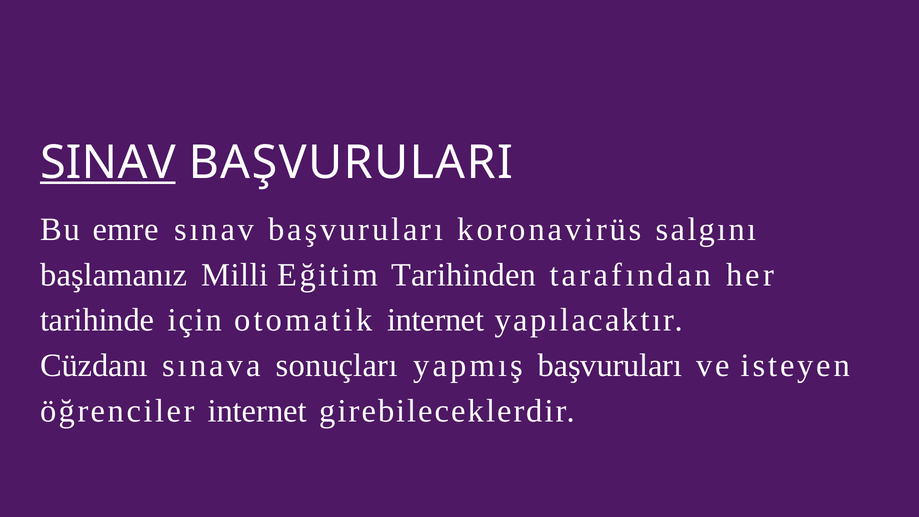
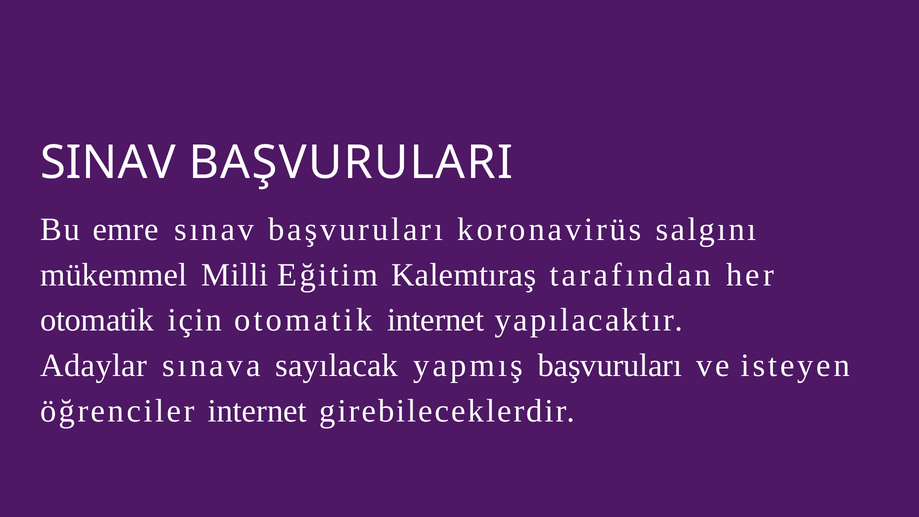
SINAV underline: present -> none (108, 163)
başlamanız: başlamanız -> mükemmel (114, 275)
Tarihinden: Tarihinden -> Kalemtıraş (464, 275)
tarihinde: tarihinde -> otomatik (97, 320)
Cüzdanı: Cüzdanı -> Adaylar (94, 366)
sonuçları: sonuçları -> sayılacak (337, 366)
